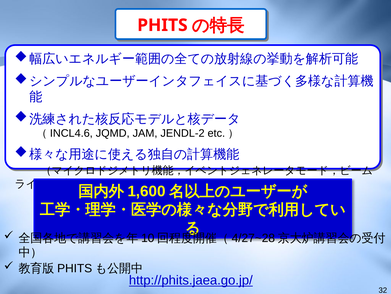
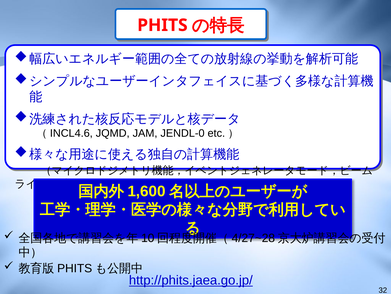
JENDL-2: JENDL-2 -> JENDL-0 (183, 133)
